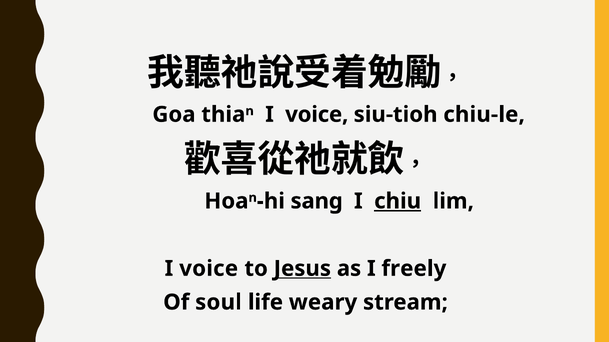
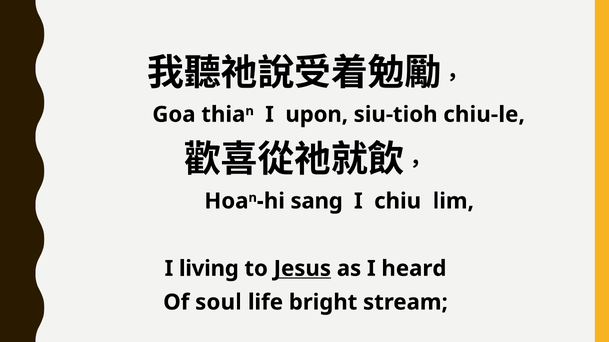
voice: voice -> upon (317, 115)
chiu underline: present -> none (398, 201)
voice: voice -> living (209, 269)
freely: freely -> heard (414, 269)
weary: weary -> bright (323, 303)
